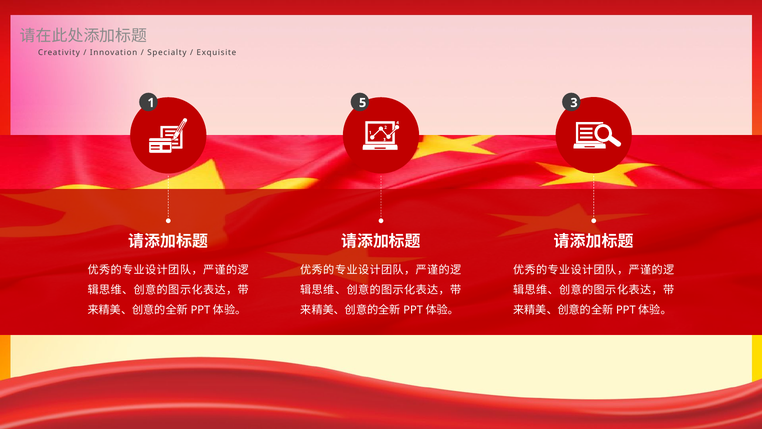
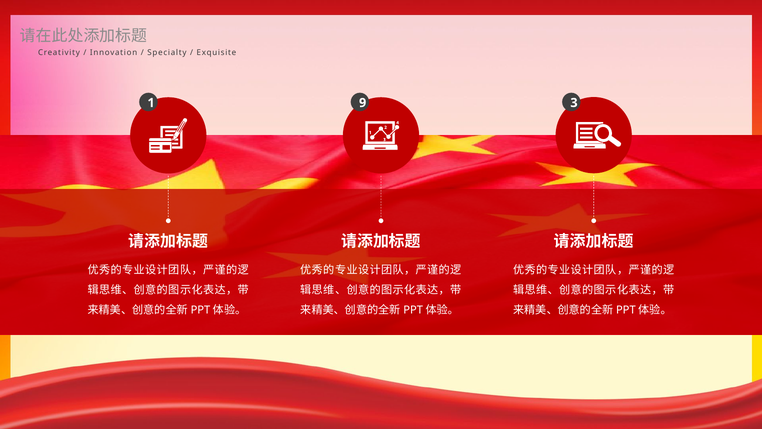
5: 5 -> 9 (363, 103)
